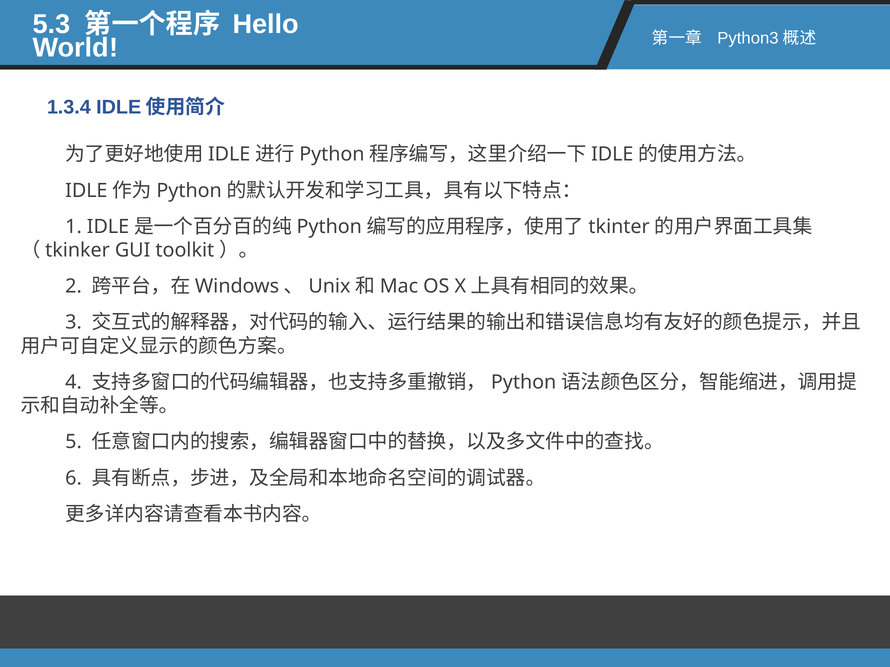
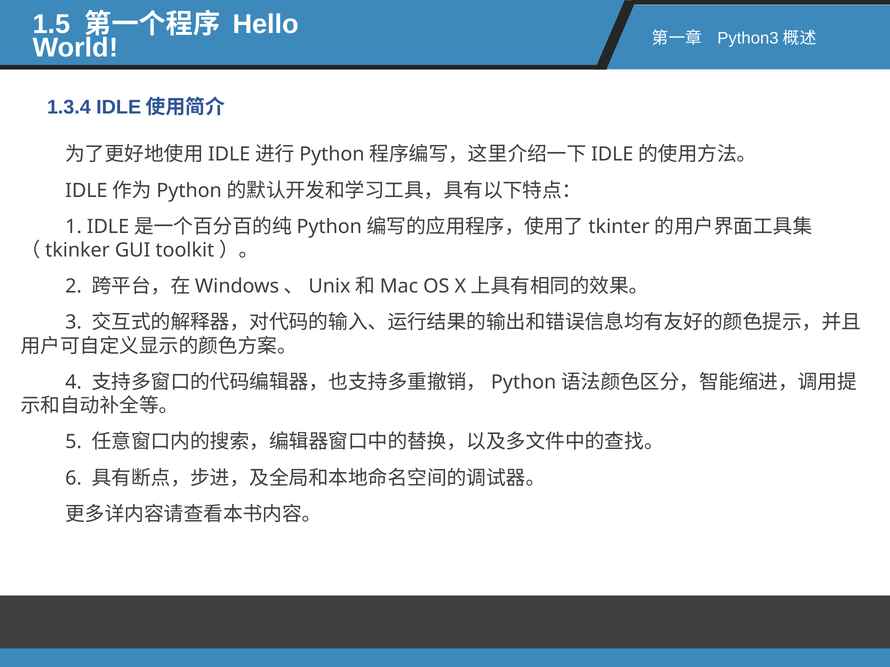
5.3: 5.3 -> 1.5 (52, 24)
